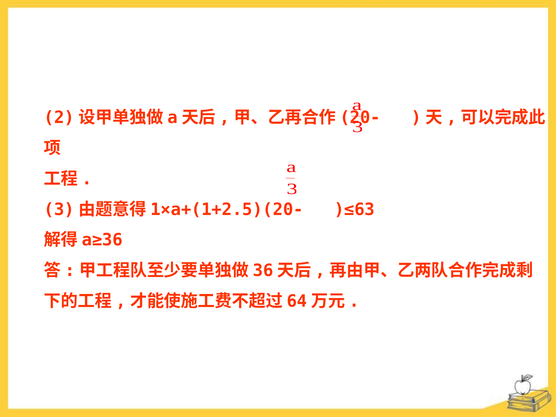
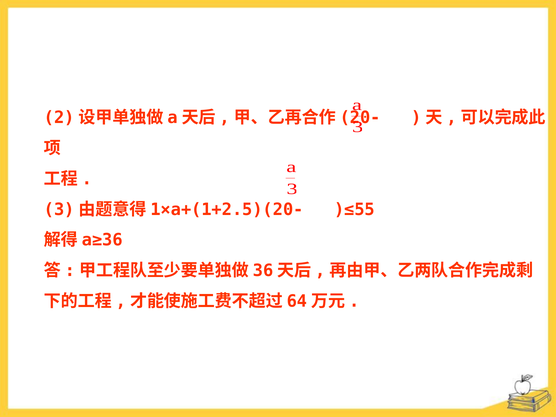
)≤63: )≤63 -> )≤55 (354, 209)
